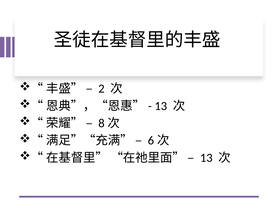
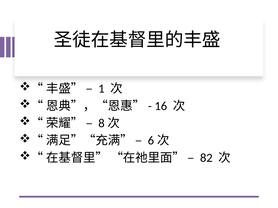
2: 2 -> 1 (101, 89)
13: 13 -> 16 (161, 106)
13: 13 -> 82 (206, 158)
